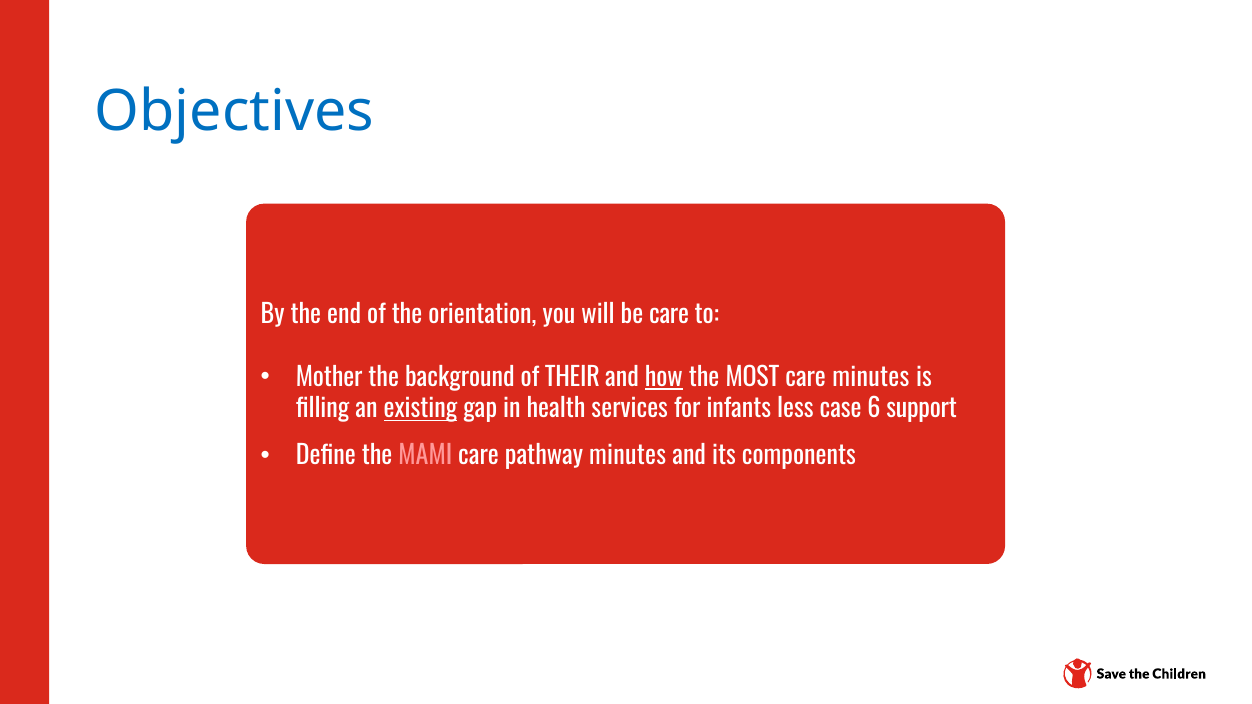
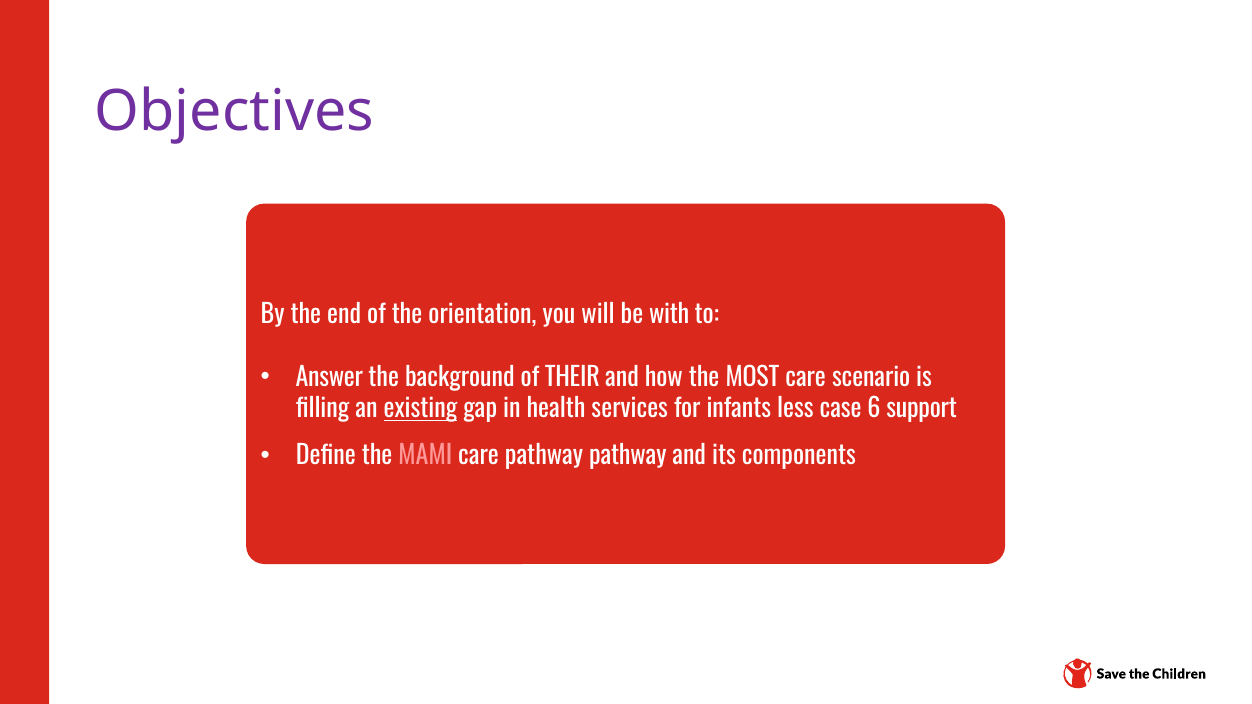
Objectives colour: blue -> purple (234, 112)
be care: care -> with (669, 315)
Mother: Mother -> Answer (329, 378)
how underline: present -> none (664, 378)
care minutes: minutes -> scenario (871, 378)
pathway minutes: minutes -> pathway (628, 456)
